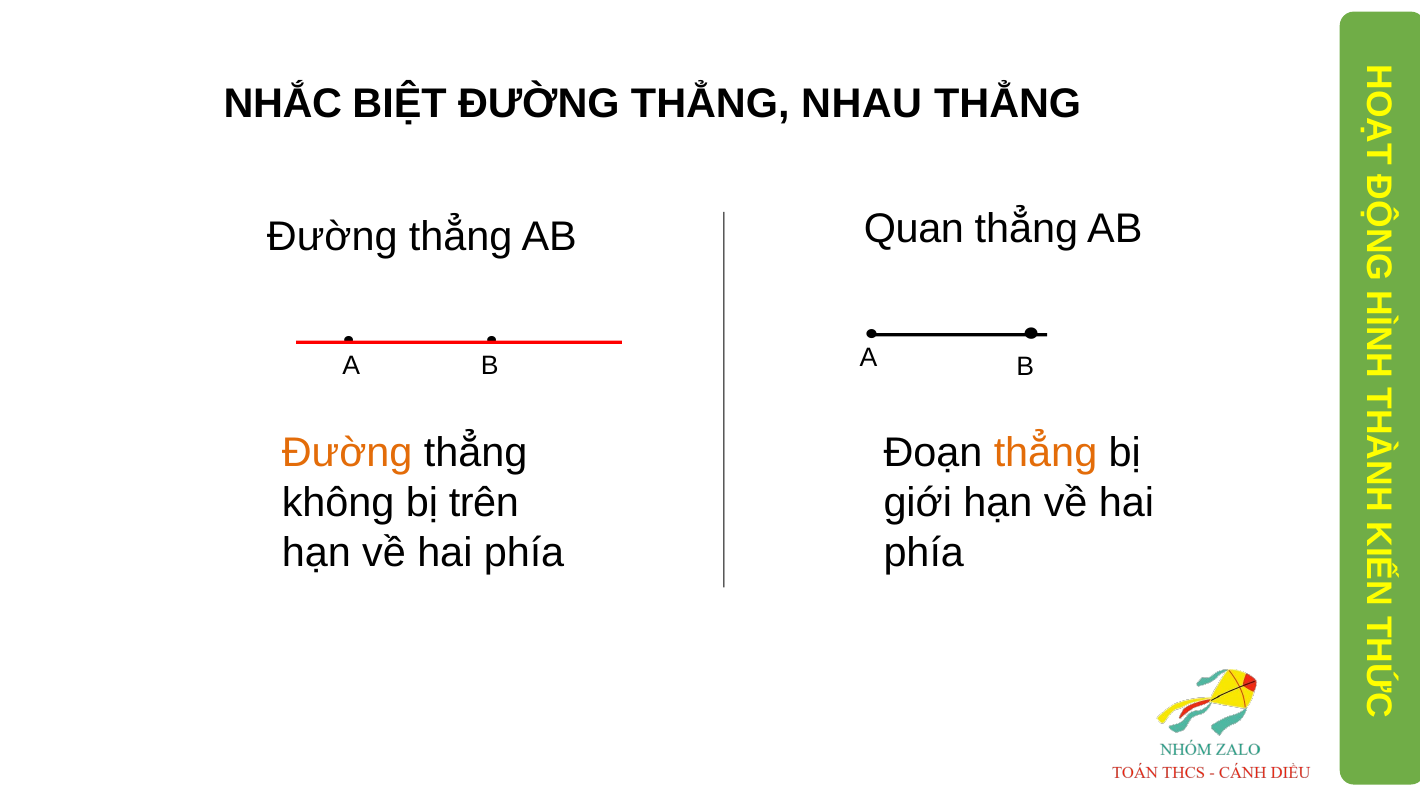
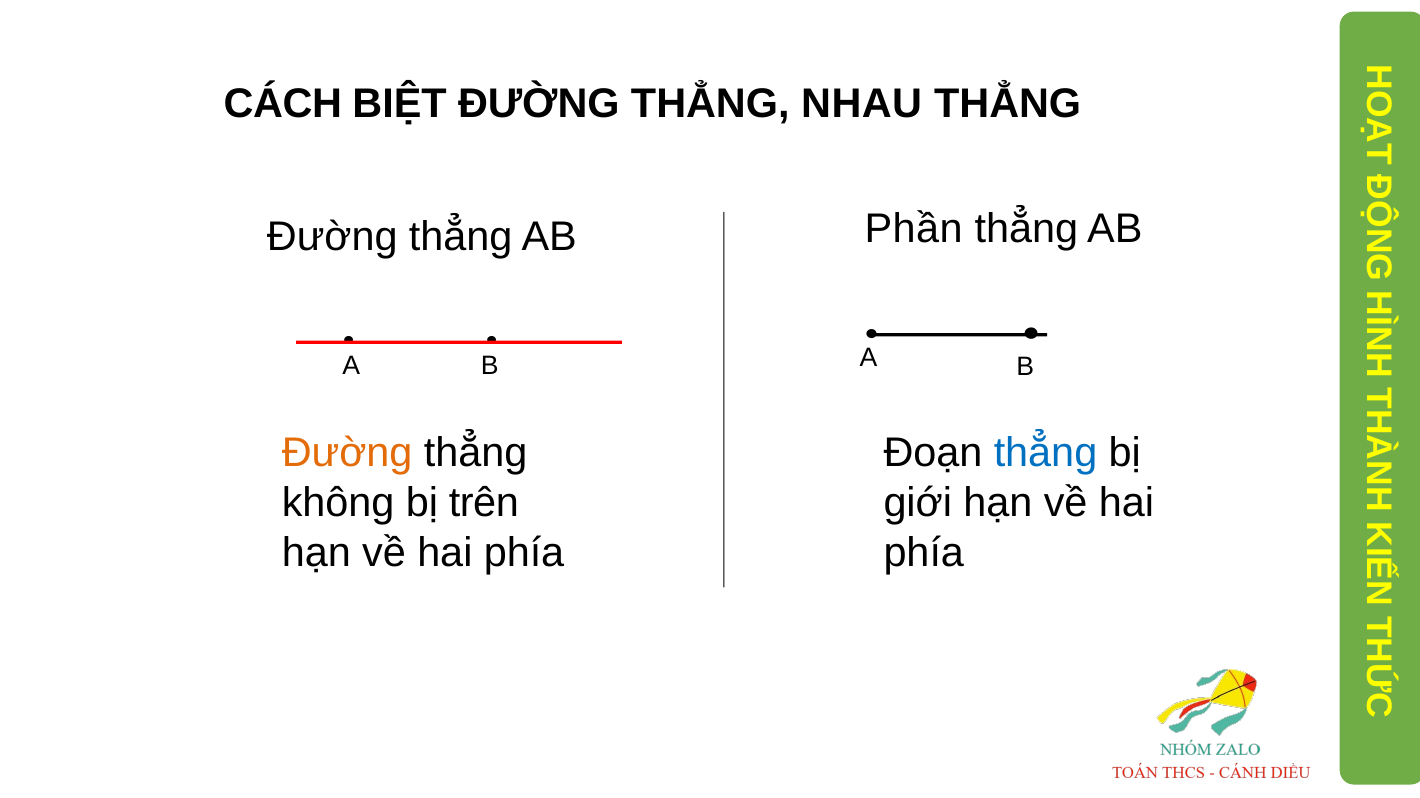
NHẮC: NHẮC -> CÁCH (283, 104)
Quan: Quan -> Phần (914, 229)
thẳng colour: orange -> blue (1046, 453)
